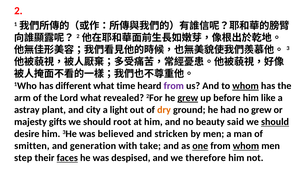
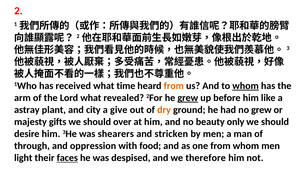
different: different -> received (73, 86)
from colour: purple -> orange (174, 86)
light: light -> give (119, 110)
root: root -> over (122, 122)
said: said -> only (236, 122)
should underline: present -> none (275, 122)
believed: believed -> shearers (116, 134)
smitten: smitten -> through (32, 146)
generation: generation -> oppression (93, 146)
take: take -> food (150, 146)
one underline: present -> none (200, 146)
whom underline: present -> none (246, 146)
step: step -> light (23, 158)
